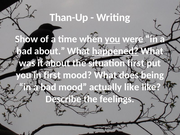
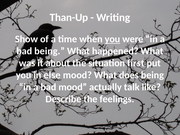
bad about: about -> being (50, 51)
happened underline: present -> none (115, 51)
in first: first -> else (52, 75)
actually like: like -> talk (132, 87)
